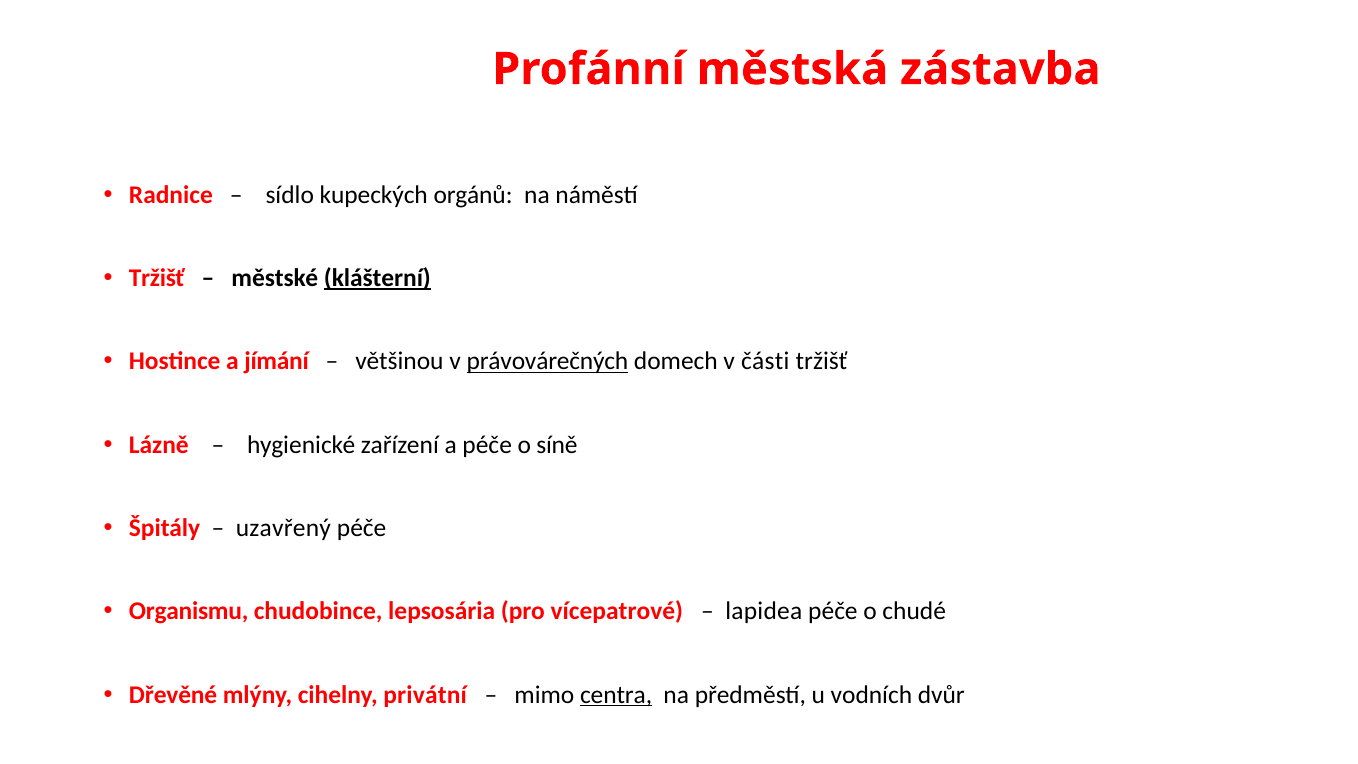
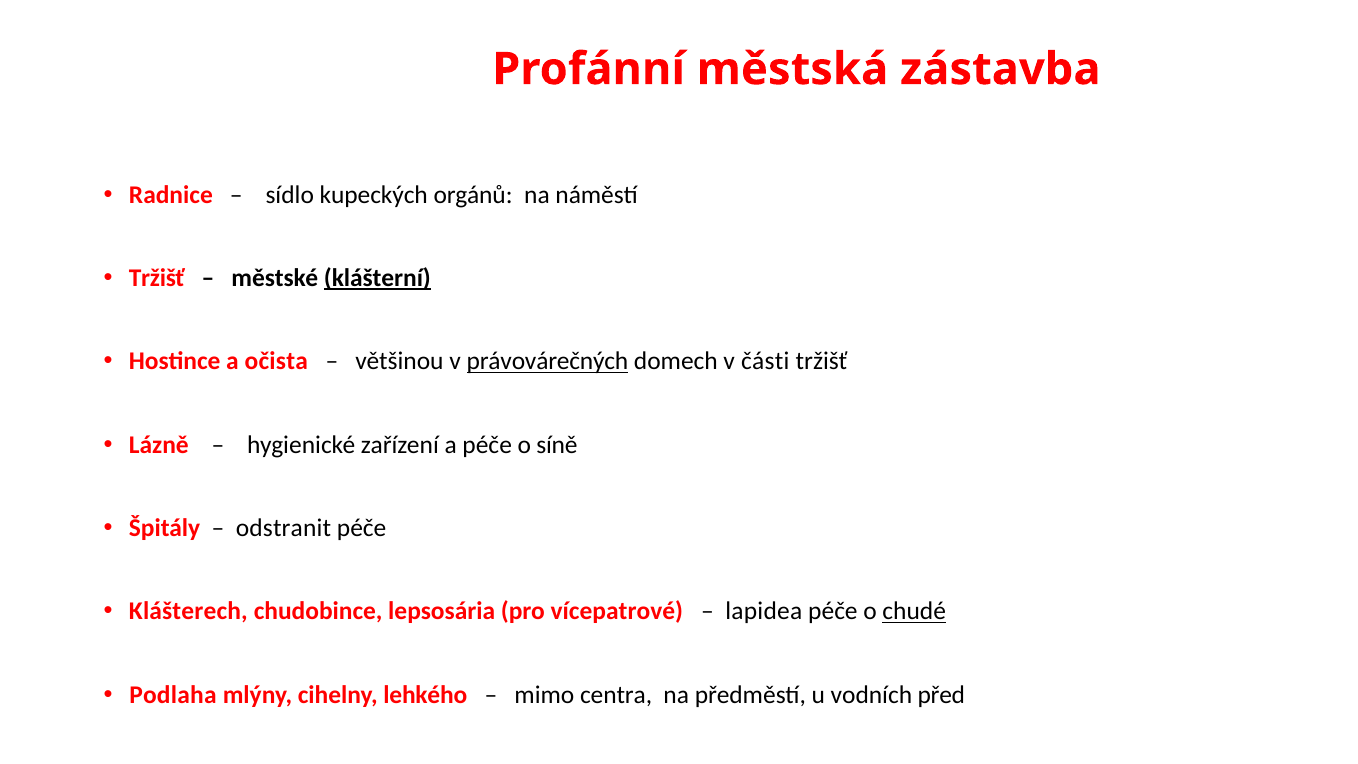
jímání: jímání -> očista (276, 361)
uzavřený: uzavřený -> odstranit (283, 528)
Organismu: Organismu -> Klášterech (188, 611)
chudé underline: none -> present (914, 611)
Dřevěné: Dřevěné -> Podlaha (173, 695)
privátní: privátní -> lehkého (425, 695)
centra underline: present -> none (616, 695)
dvůr: dvůr -> před (941, 695)
